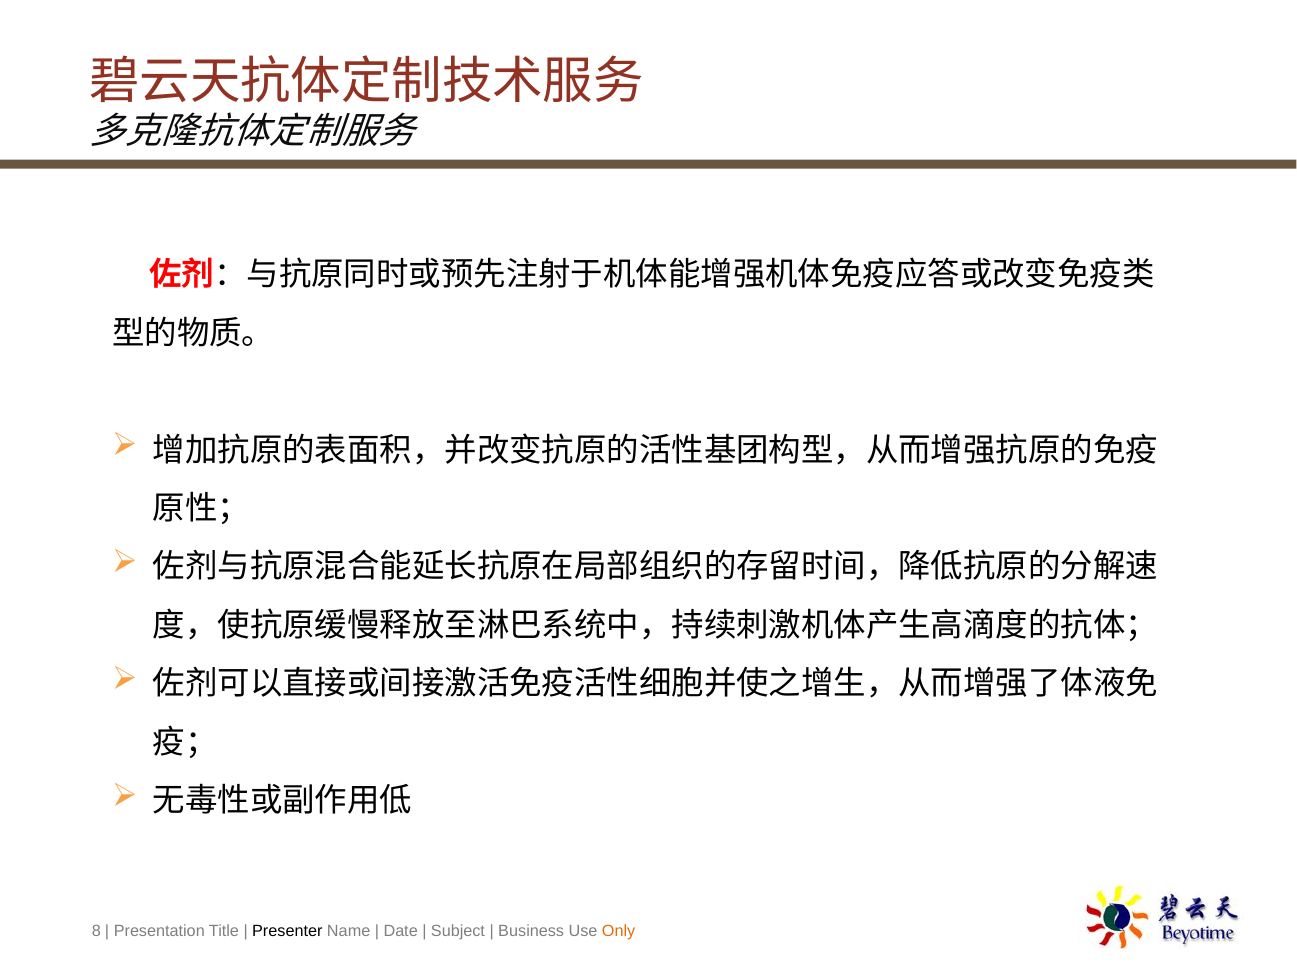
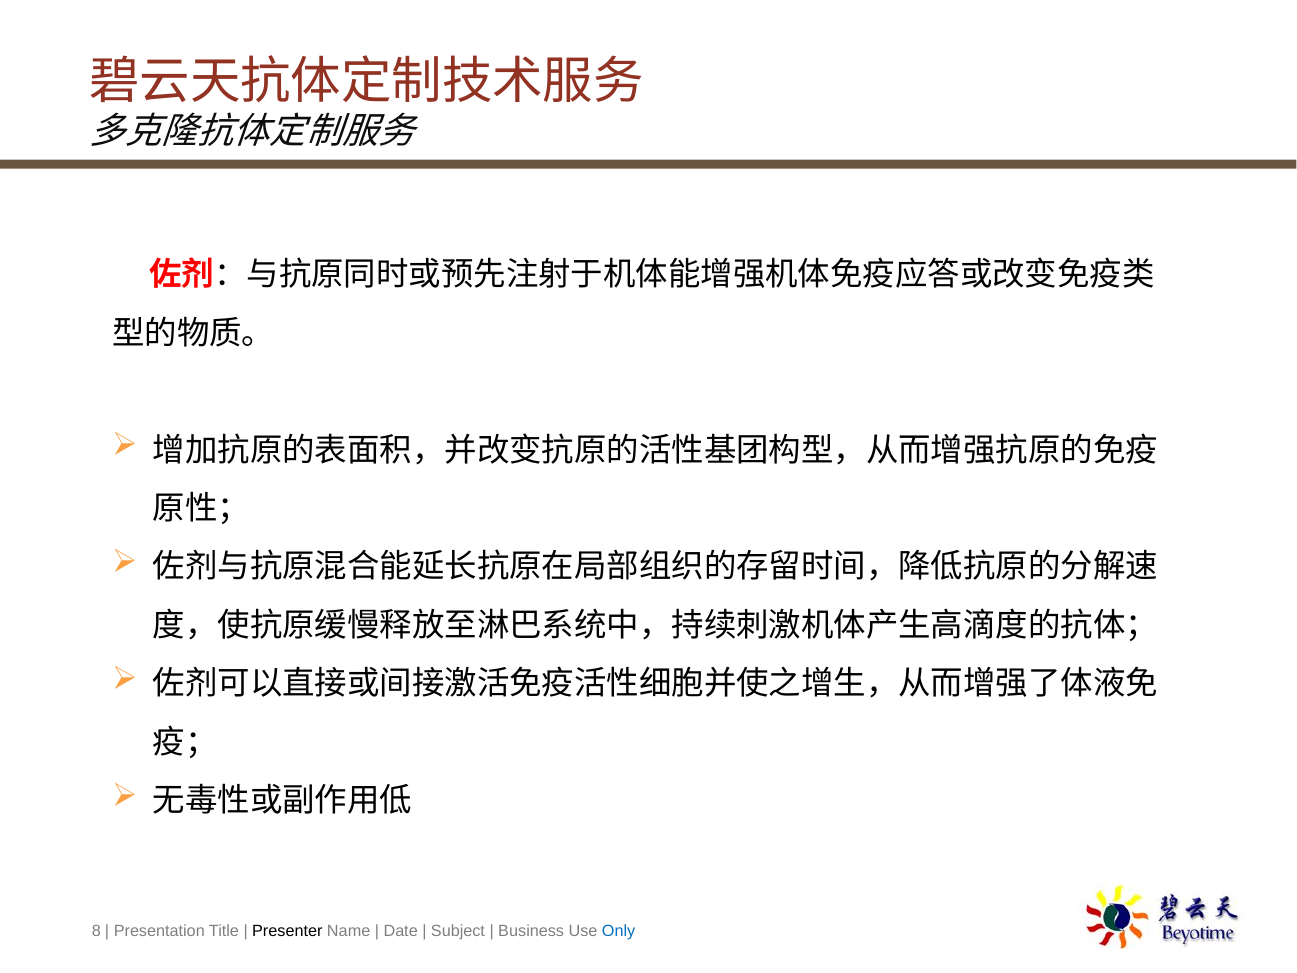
Only colour: orange -> blue (619, 931)
